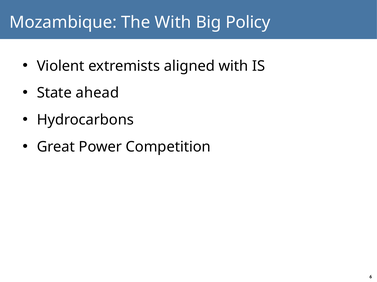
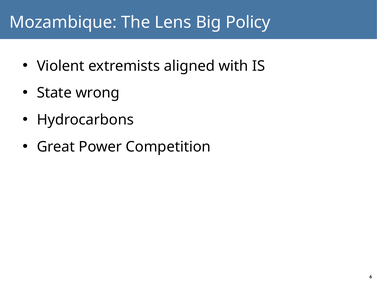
The With: With -> Lens (173, 23)
ahead: ahead -> wrong (98, 93)
